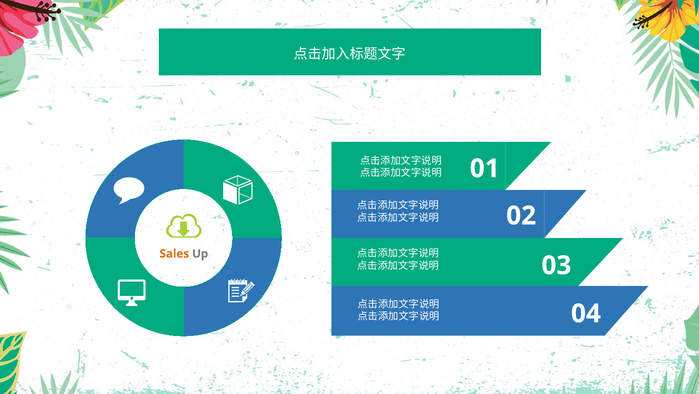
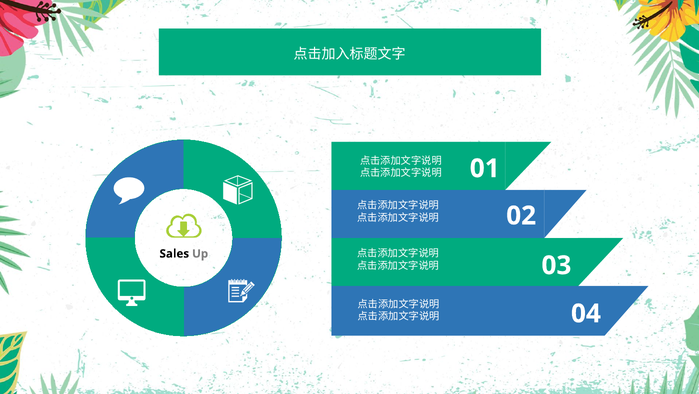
Sales colour: orange -> black (174, 253)
